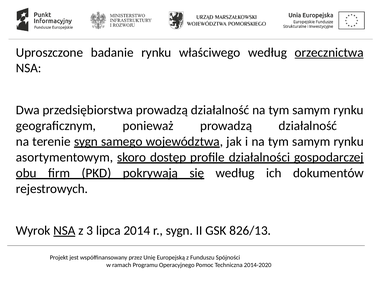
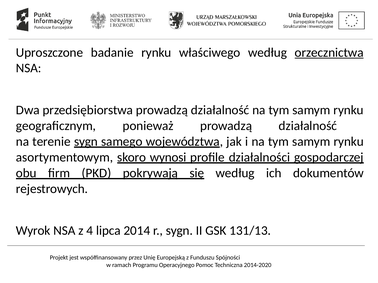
dostęp: dostęp -> wynosi (168, 158)
NSA underline: present -> none (64, 231)
3: 3 -> 4 (90, 231)
826/13: 826/13 -> 131/13 (250, 231)
